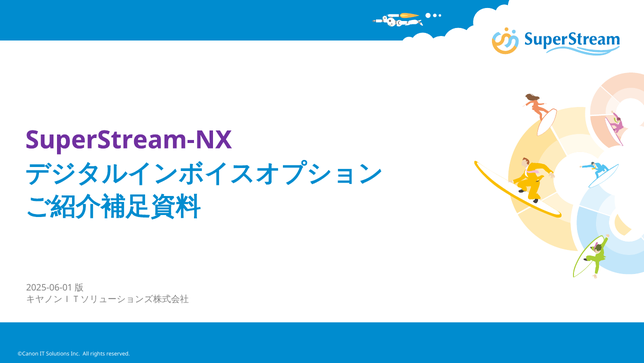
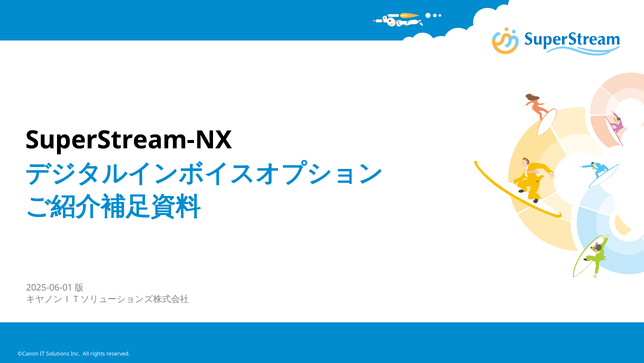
SuperStream-NX colour: purple -> black (129, 140)
